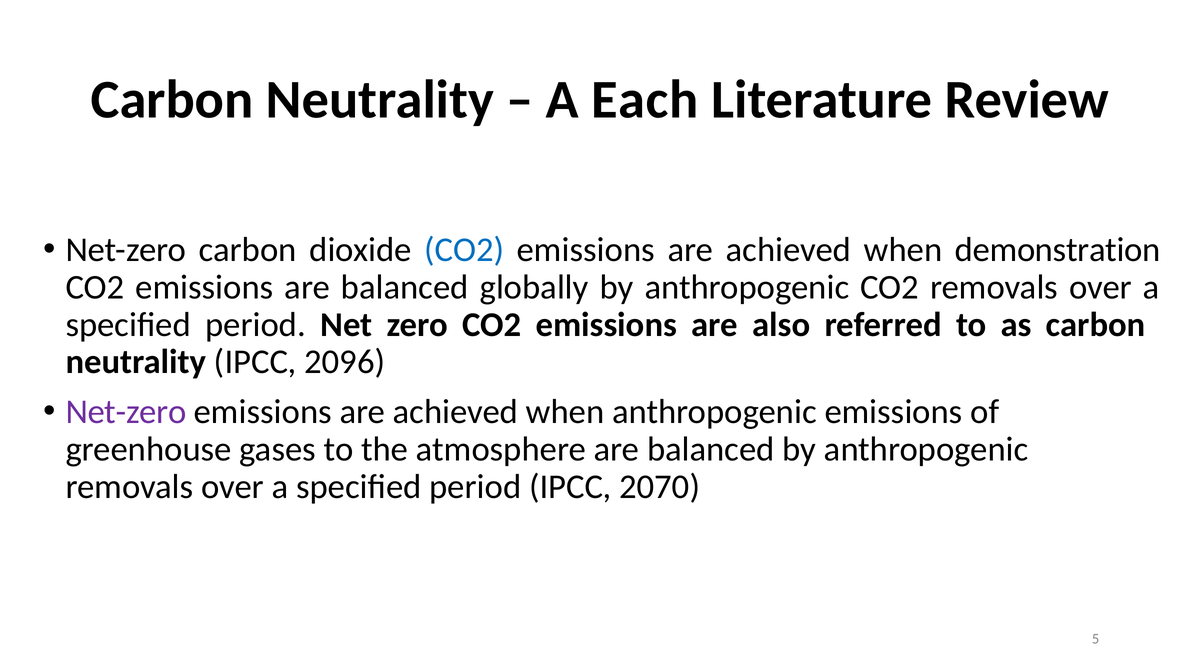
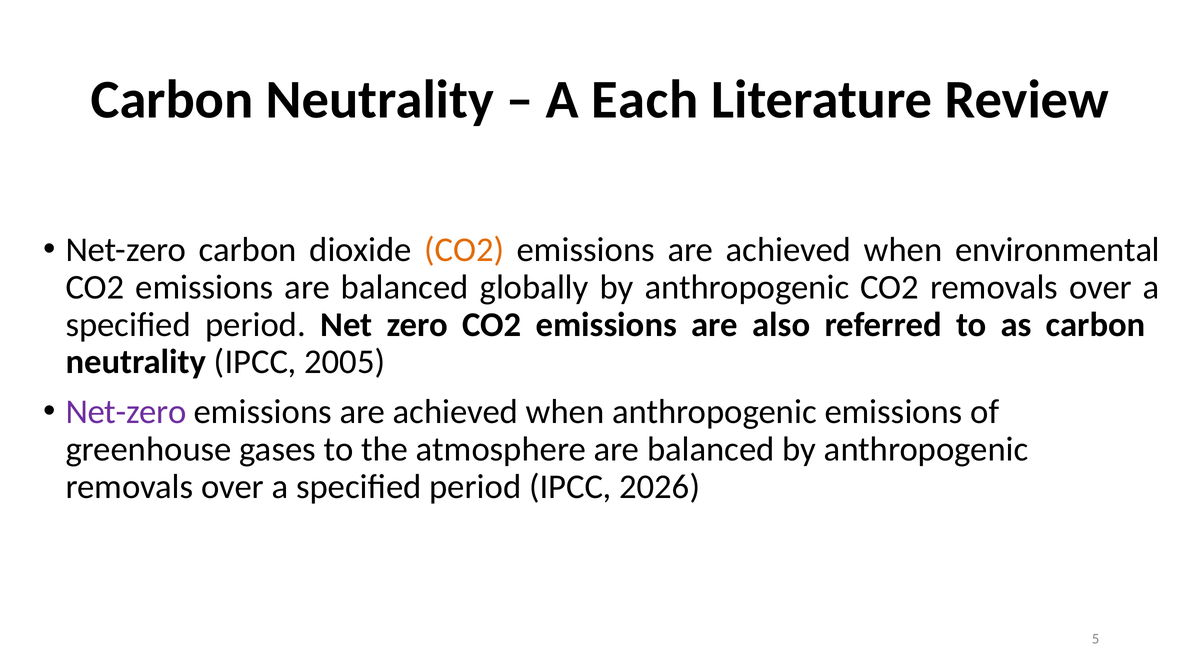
CO2 colour: blue -> orange (464, 250)
demonstration: demonstration -> environmental (1058, 250)
2096: 2096 -> 2005 (345, 362)
2070: 2070 -> 2026 (660, 487)
